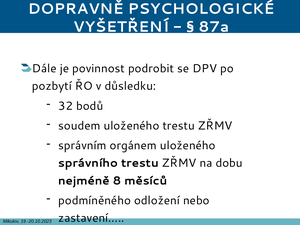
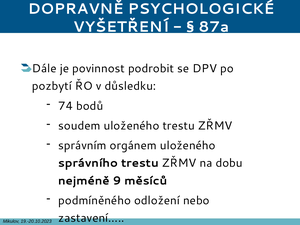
32: 32 -> 74 (66, 106)
8: 8 -> 9 (117, 181)
